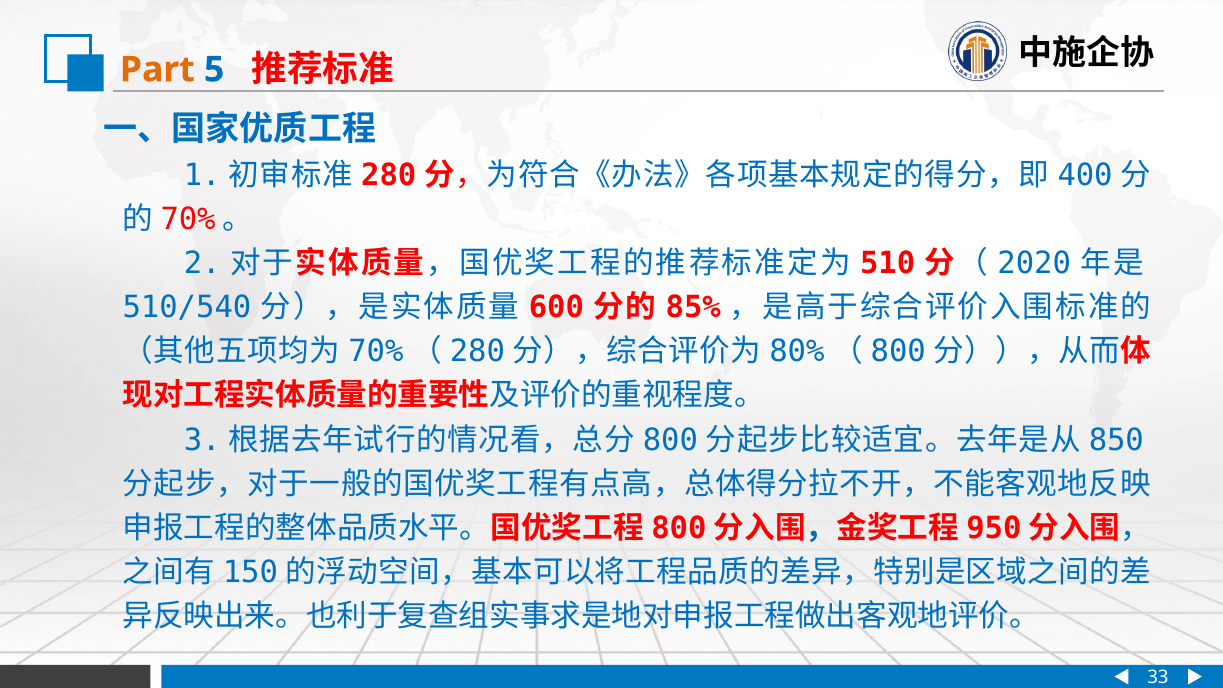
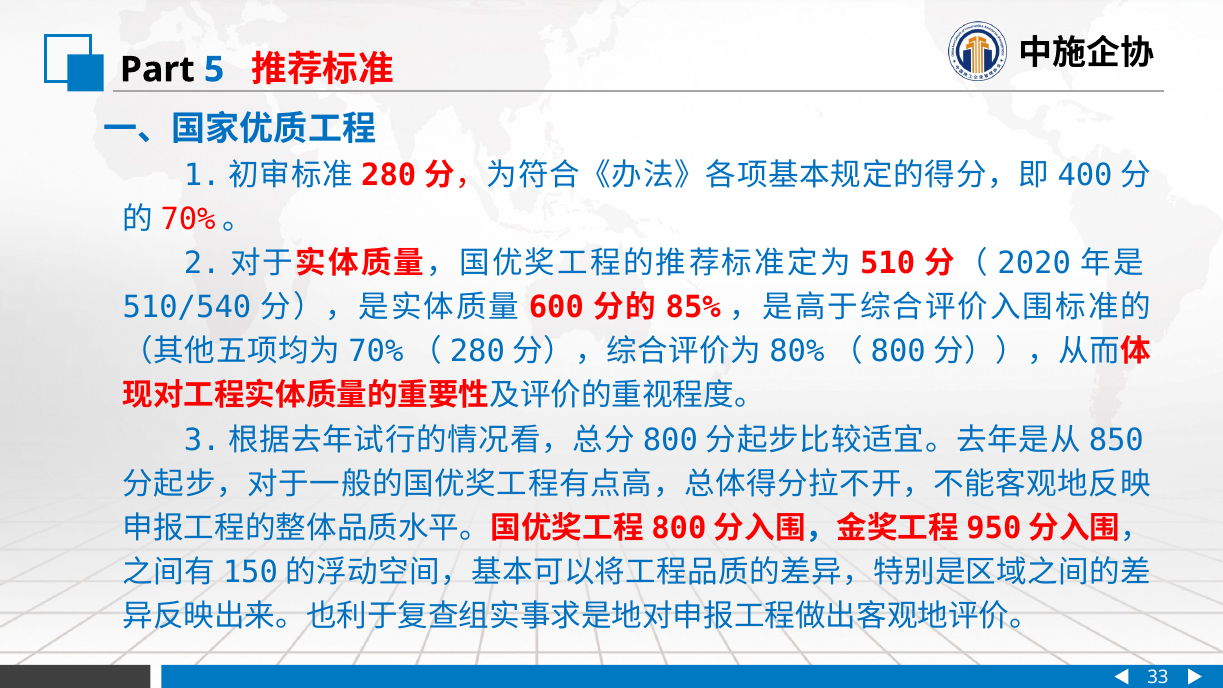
Part colour: orange -> black (157, 70)
